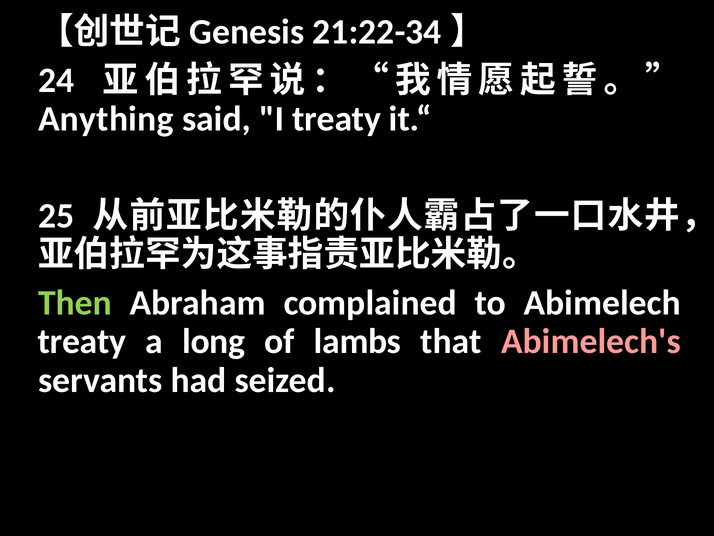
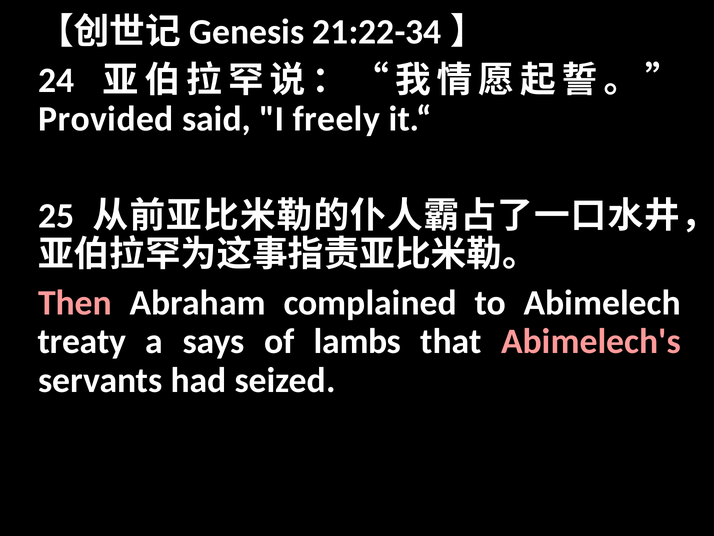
Anything: Anything -> Provided (106, 119)
I treaty: treaty -> freely (336, 119)
Then colour: light green -> pink (75, 303)
long: long -> says (214, 341)
